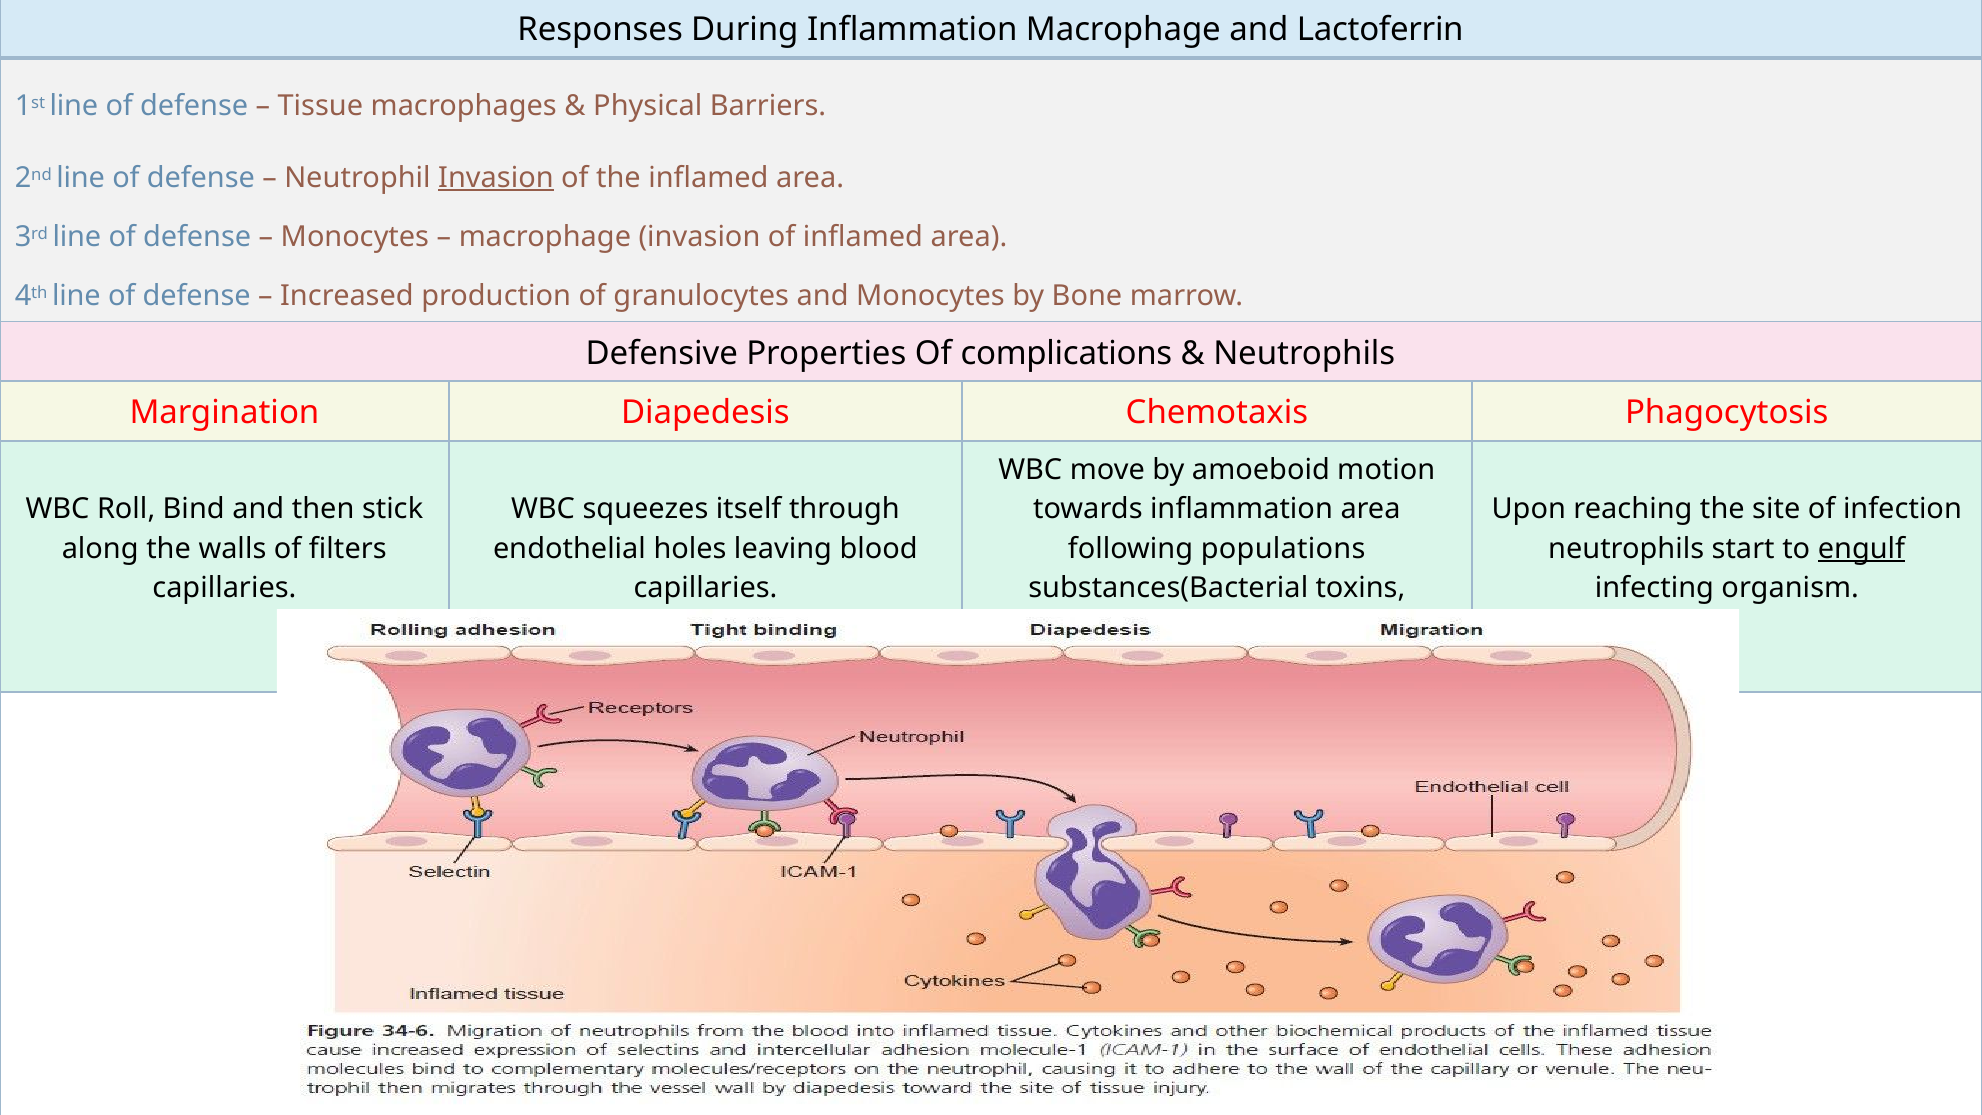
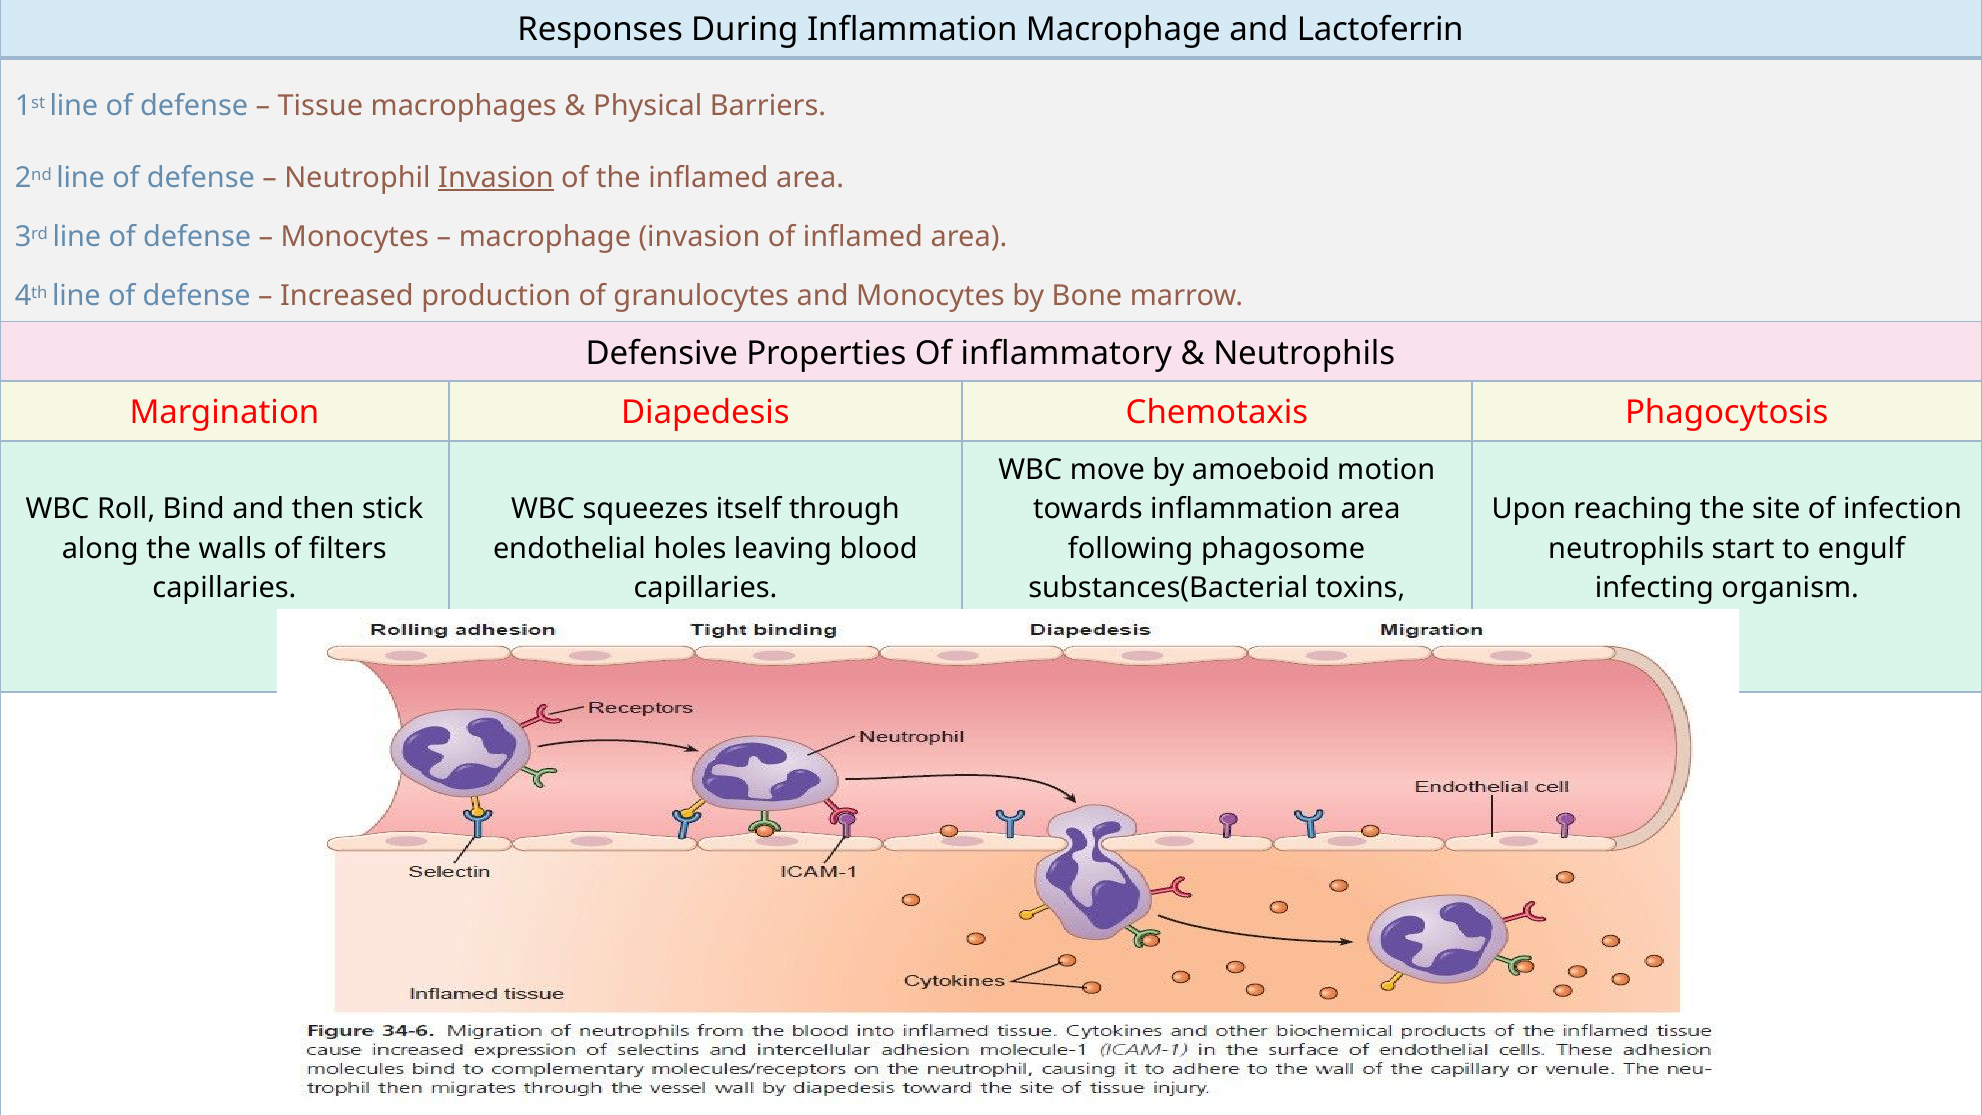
complications: complications -> inflammatory (1066, 353)
populations: populations -> phagosome (1283, 549)
engulf underline: present -> none (1861, 549)
